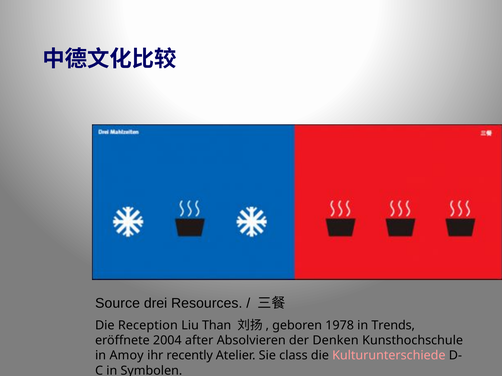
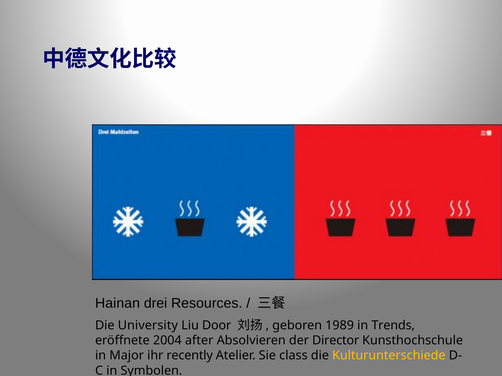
Source: Source -> Hainan (118, 304)
Reception: Reception -> University (148, 326)
Than: Than -> Door (217, 326)
1978: 1978 -> 1989 (340, 326)
Denken: Denken -> Director (336, 341)
Amoy: Amoy -> Major (127, 356)
Kulturunterschiede colour: pink -> yellow (389, 356)
